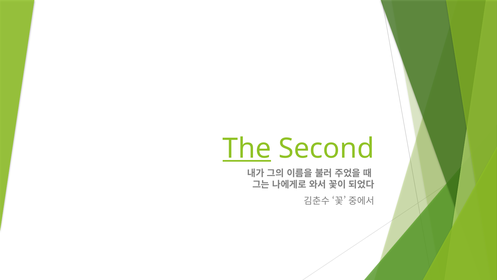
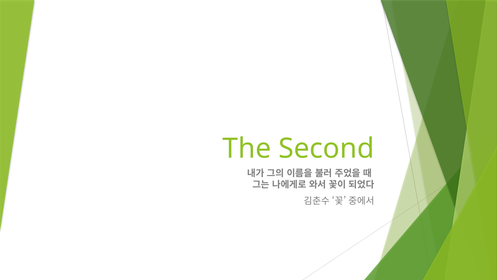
The underline: present -> none (247, 148)
